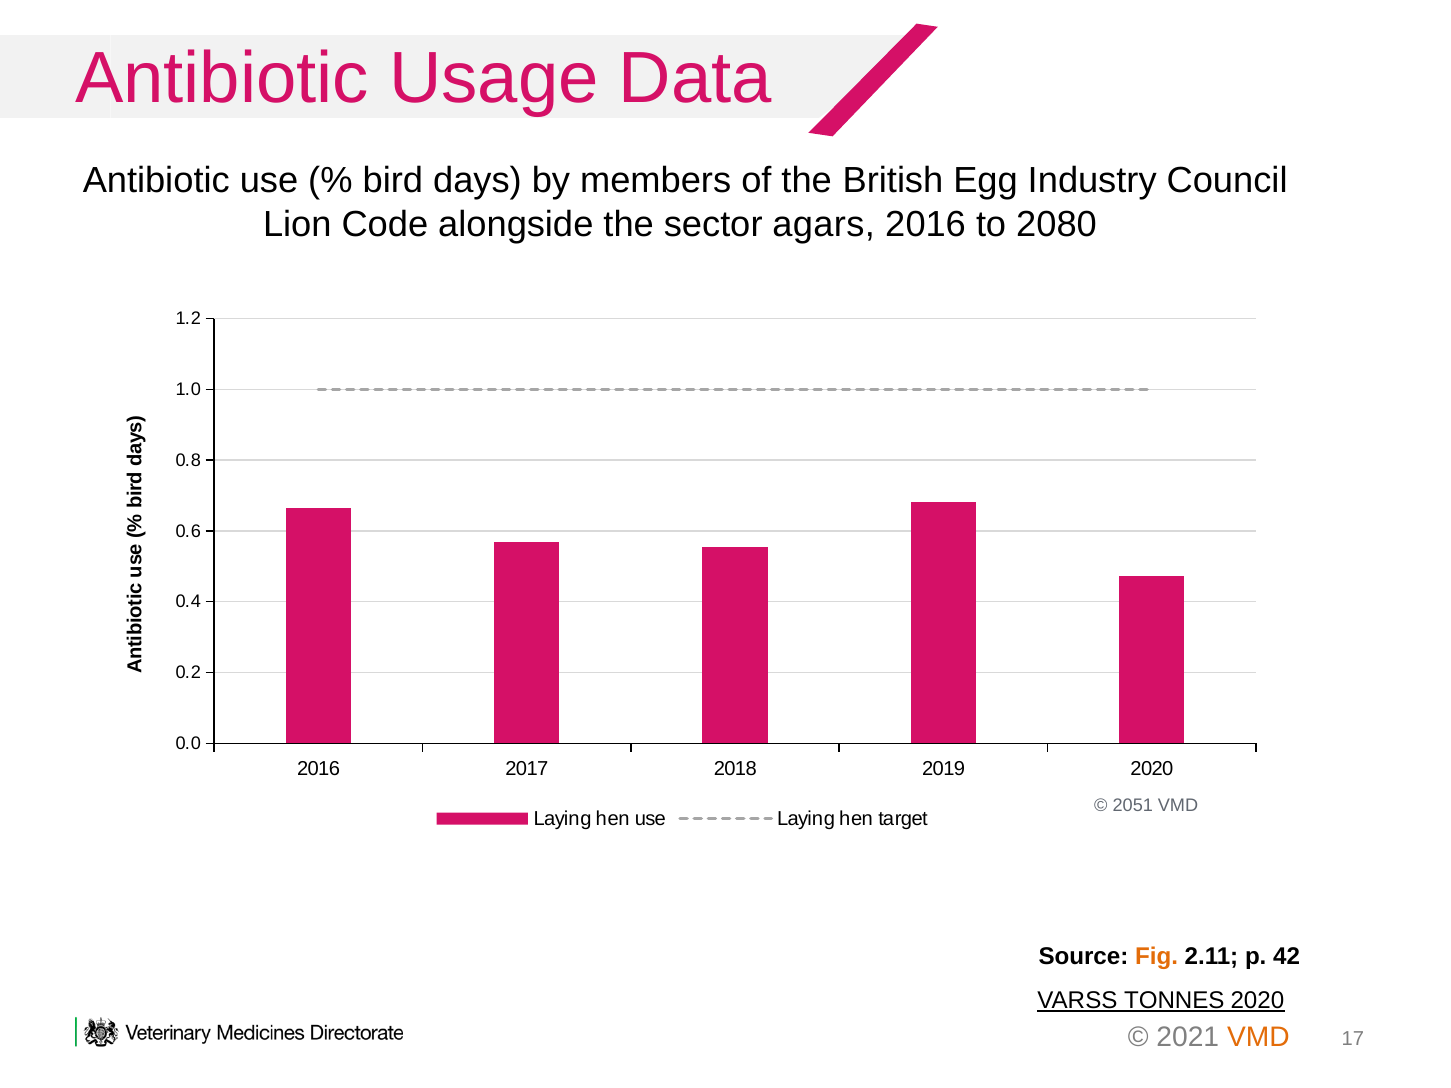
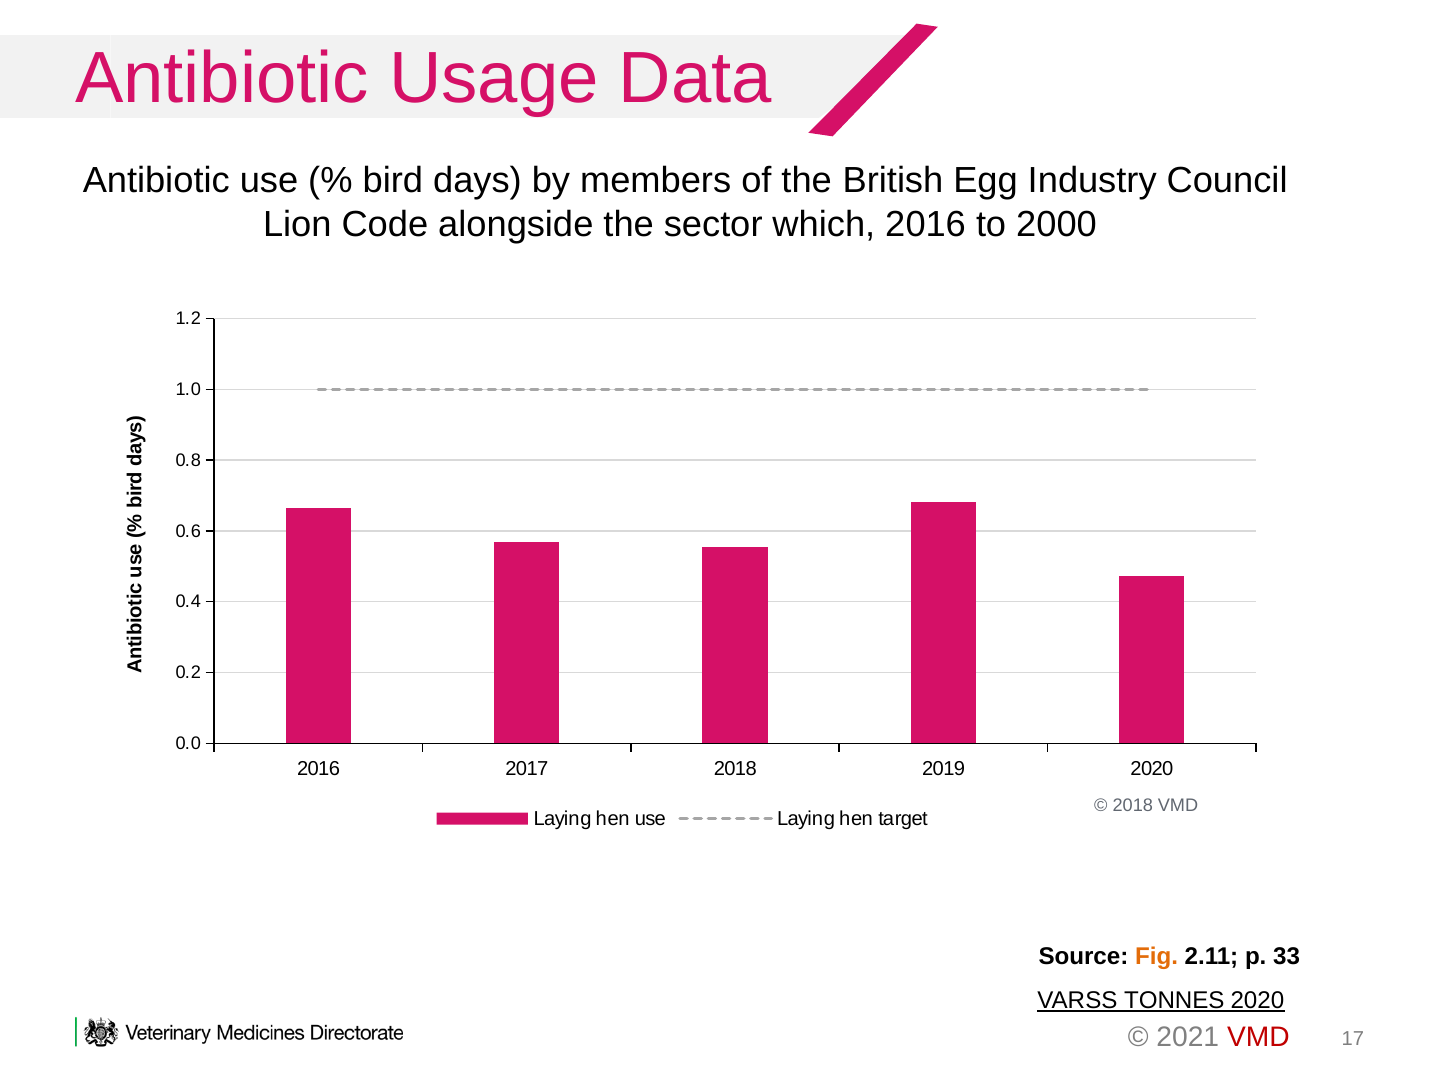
agars: agars -> which (824, 224)
2080: 2080 -> 2000 (1057, 224)
2051: 2051 -> 2018 (1133, 806)
42: 42 -> 33 (1287, 957)
VMD colour: orange -> red (1258, 1037)
